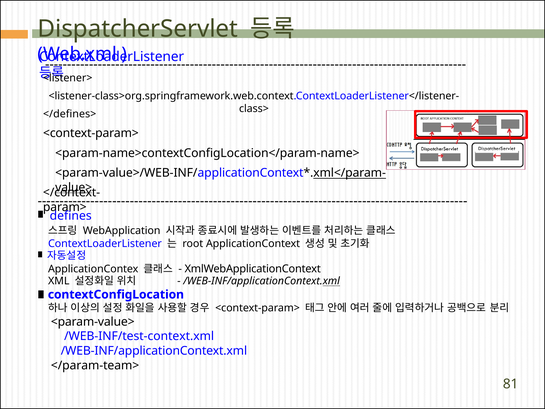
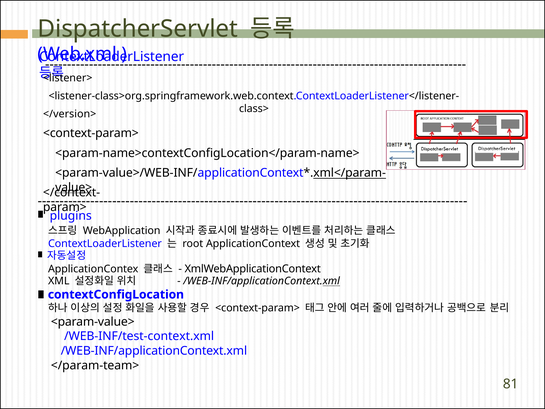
</defines>: </defines> -> </version> (70, 114)
defines: defines -> plugins (71, 216)
